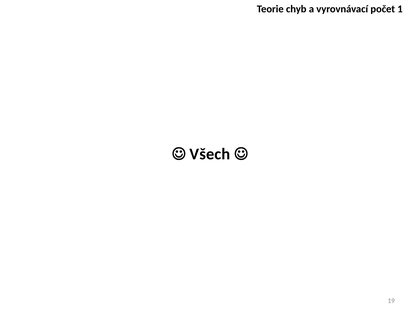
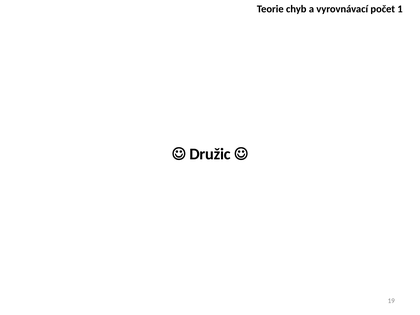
Všech: Všech -> Družic (210, 154)
